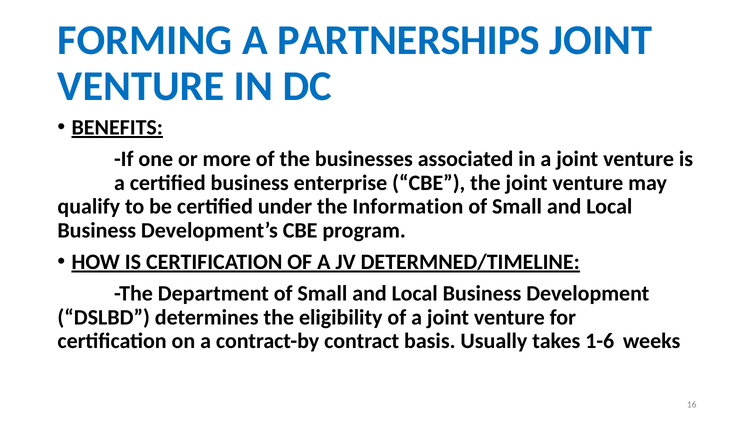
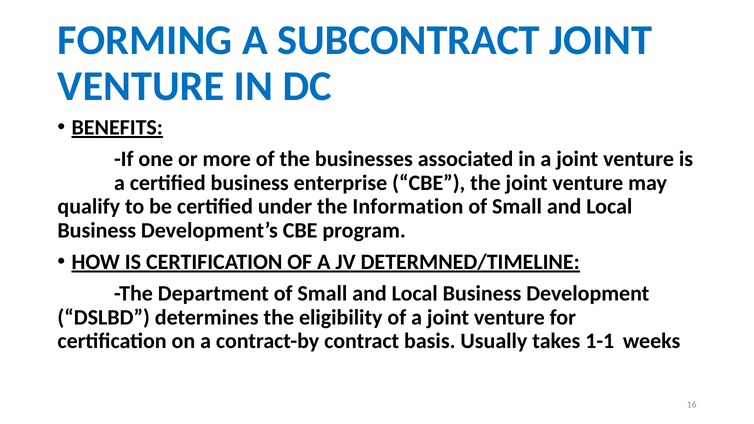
PARTNERSHIPS: PARTNERSHIPS -> SUBCONTRACT (409, 40)
1-6: 1-6 -> 1-1 (600, 341)
